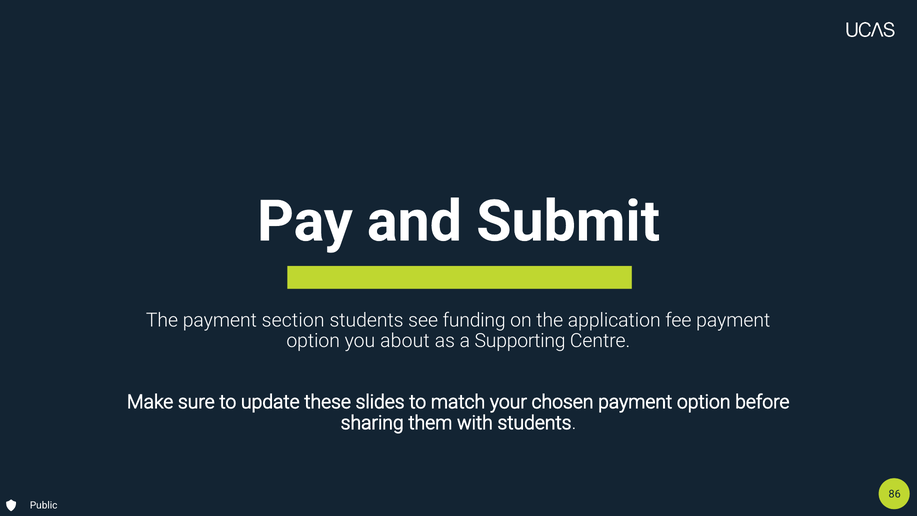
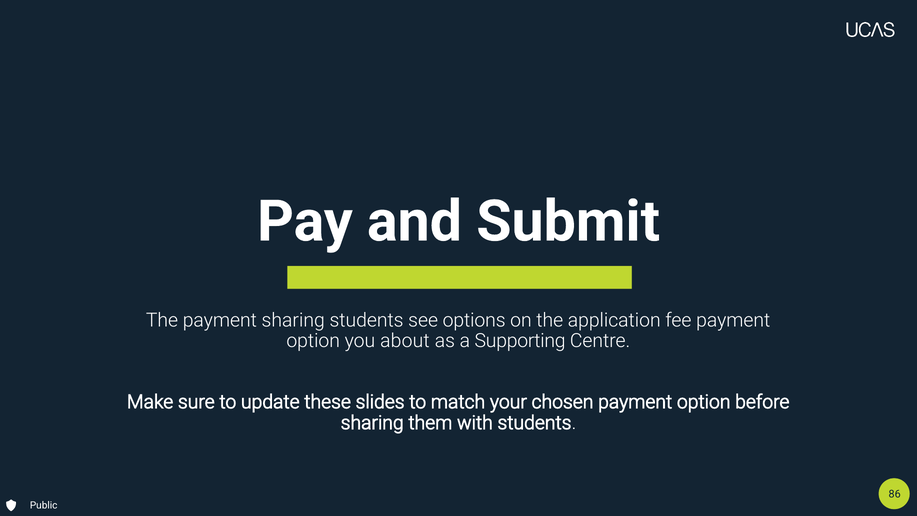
payment section: section -> sharing (293, 320)
funding: funding -> options (474, 320)
